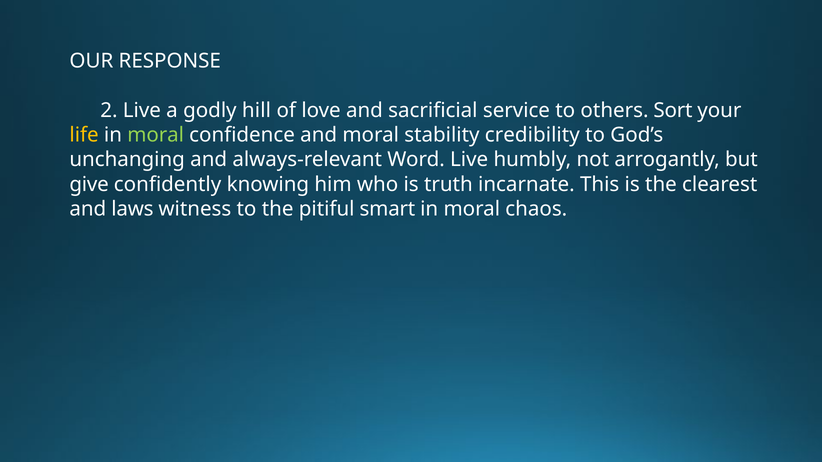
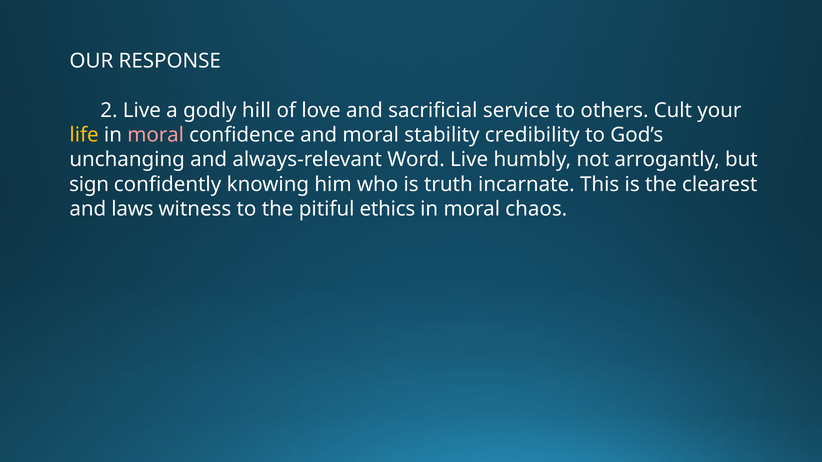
Sort: Sort -> Cult (673, 110)
moral colour: light green -> pink (156, 135)
give: give -> sign (89, 184)
smart: smart -> ethics (387, 209)
